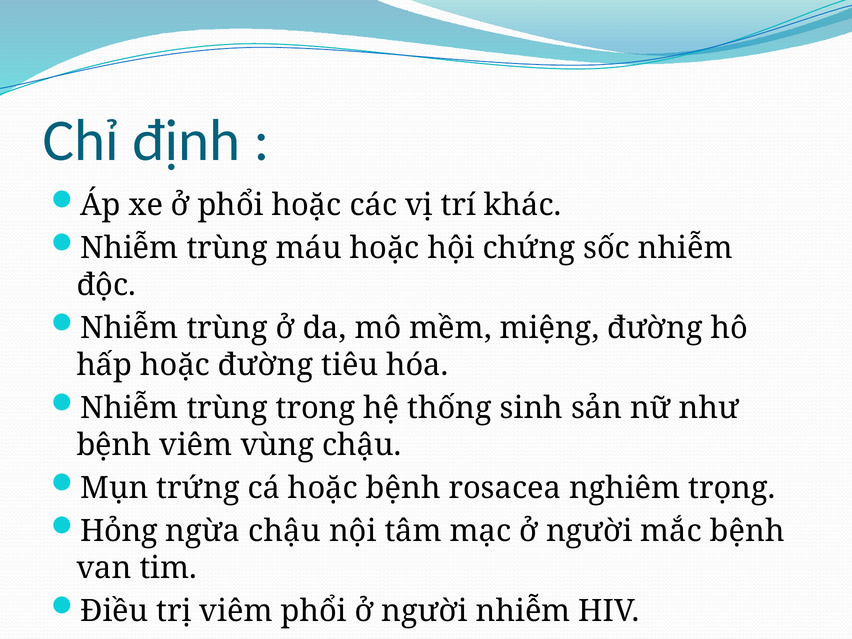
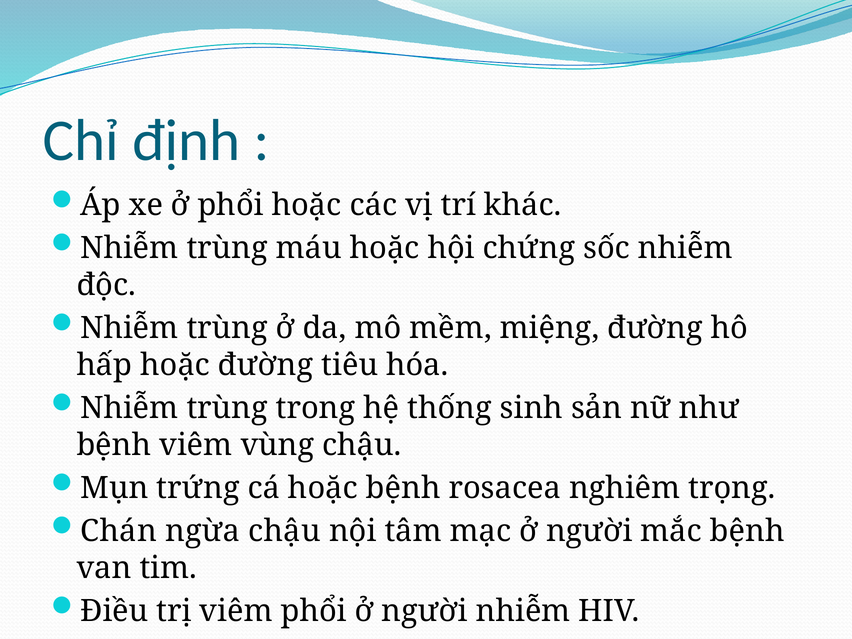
Hỏng: Hỏng -> Chán (119, 531)
